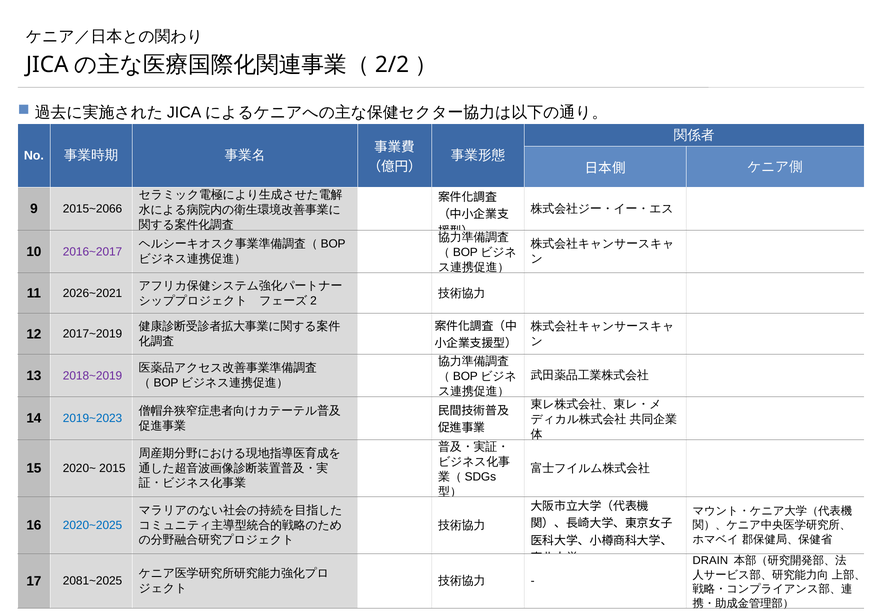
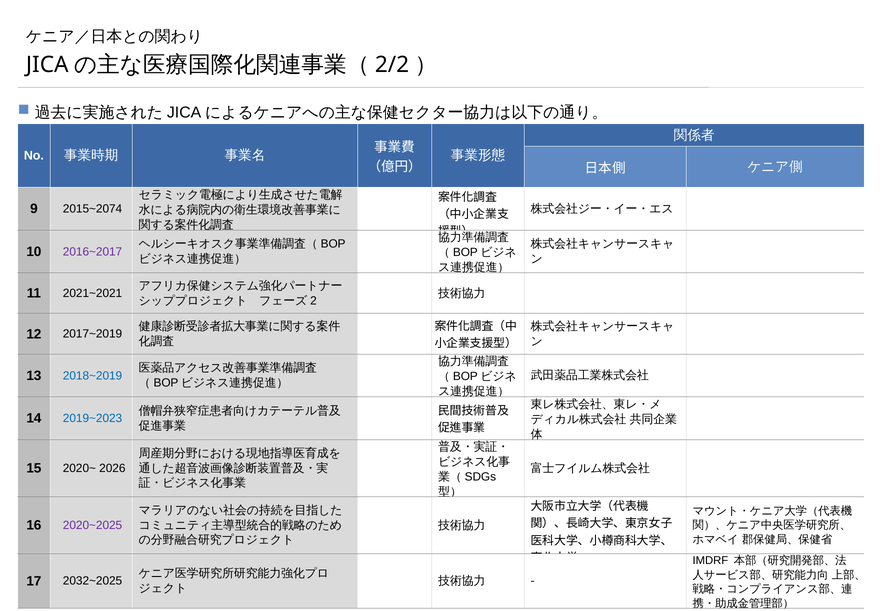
2015~2066: 2015~2066 -> 2015~2074 (93, 209)
2026~2021: 2026~2021 -> 2021~2021 (93, 293)
2018~2019 colour: purple -> blue (93, 375)
2015: 2015 -> 2026 (112, 468)
2020~2025 colour: blue -> purple (93, 525)
DRAIN: DRAIN -> IMDRF (710, 560)
2081~2025: 2081~2025 -> 2032~2025 (93, 581)
